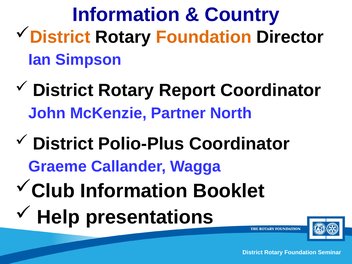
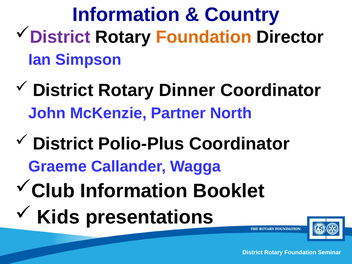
District colour: orange -> purple (60, 37)
Report: Report -> Dinner (187, 90)
Help: Help -> Kids (58, 217)
